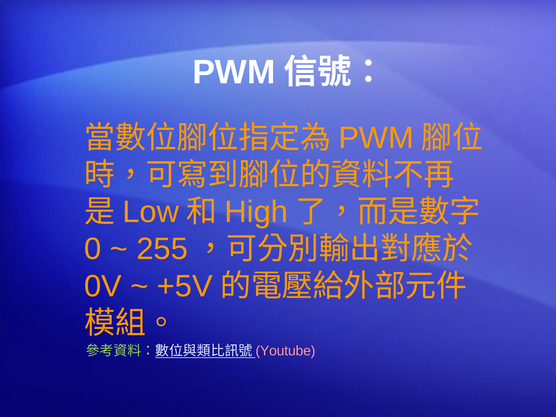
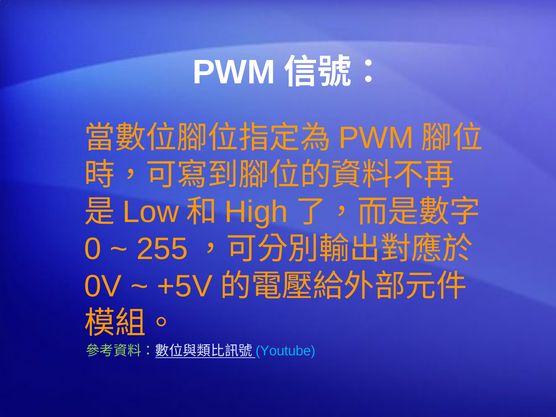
Youtube colour: pink -> light blue (285, 351)
